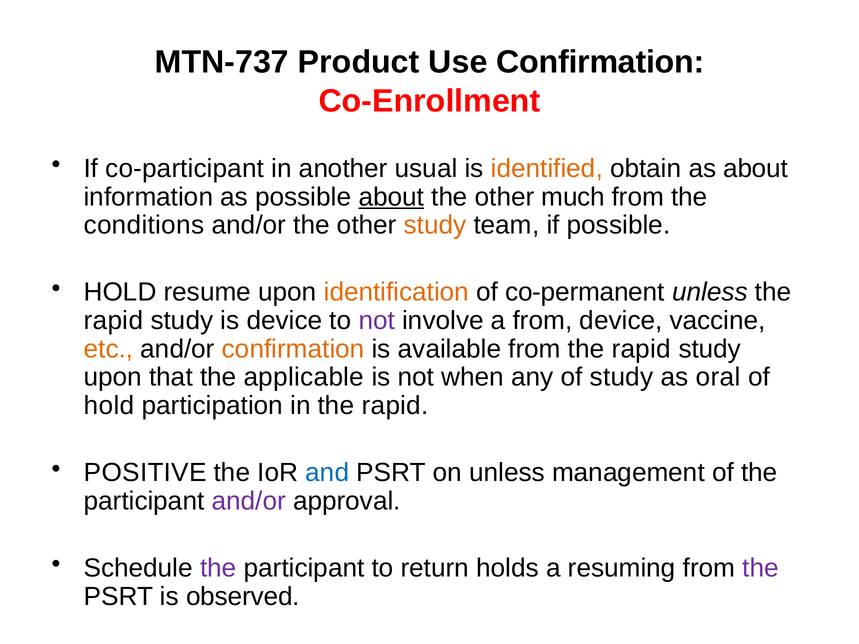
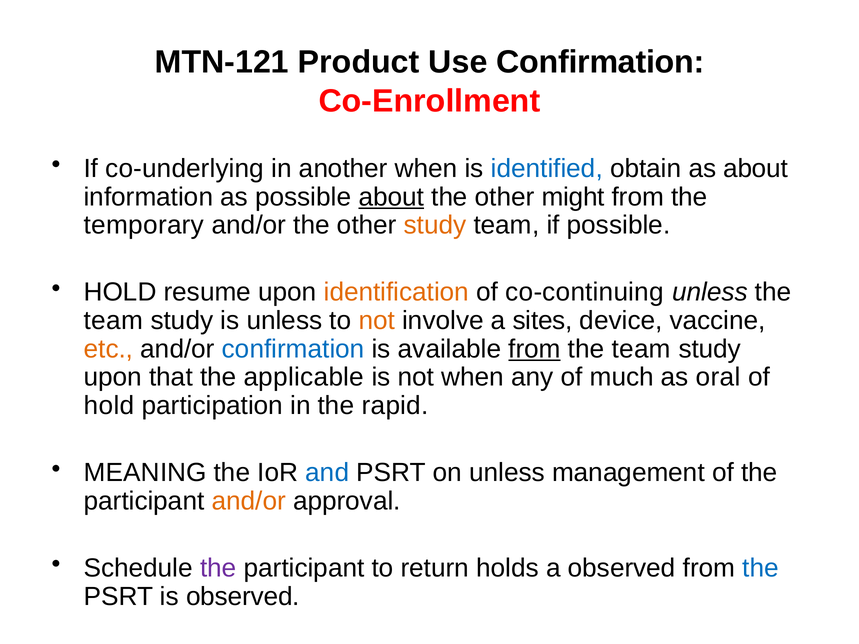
MTN-737: MTN-737 -> MTN-121 (222, 62)
co-participant: co-participant -> co-underlying (185, 169)
another usual: usual -> when (426, 169)
identified colour: orange -> blue (547, 169)
much: much -> might (573, 197)
conditions: conditions -> temporary (144, 225)
co-permanent: co-permanent -> co-continuing (585, 292)
rapid: rapid -> team (113, 321)
is device: device -> unless (284, 321)
not colour: purple -> orange (377, 321)
a from: from -> sites (543, 321)
confirmation colour: orange -> blue (293, 349)
from underline: none -> present (535, 349)
rapid: rapid -> team (641, 349)
of study: study -> much (622, 377)
POSITIVE: POSITIVE -> MEANING (145, 473)
and/or colour: purple -> orange (249, 501)
a resuming: resuming -> observed (622, 568)
the colour: purple -> blue (761, 568)
